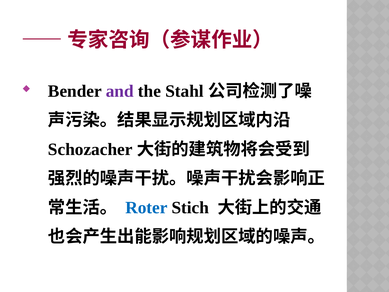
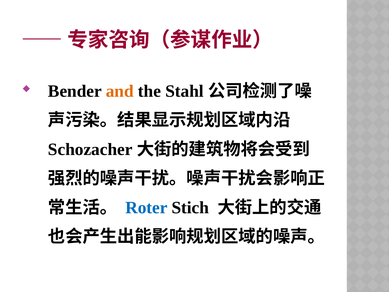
and colour: purple -> orange (120, 91)
